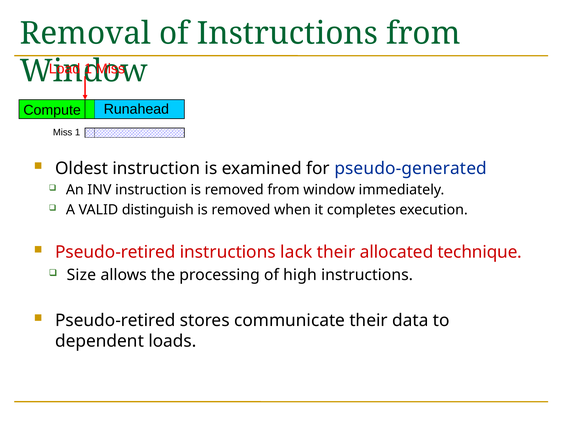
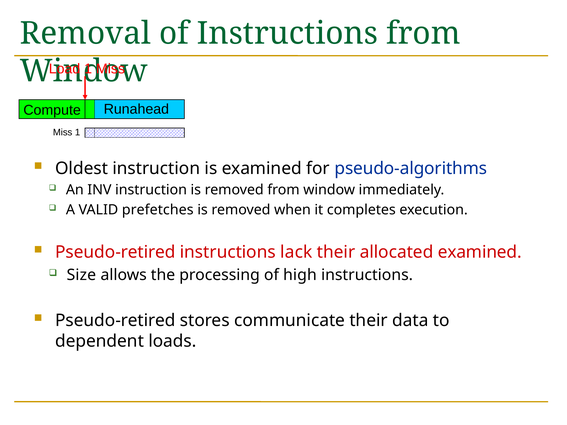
pseudo-generated: pseudo-generated -> pseudo-algorithms (411, 169)
distinguish: distinguish -> prefetches (158, 210)
allocated technique: technique -> examined (480, 252)
